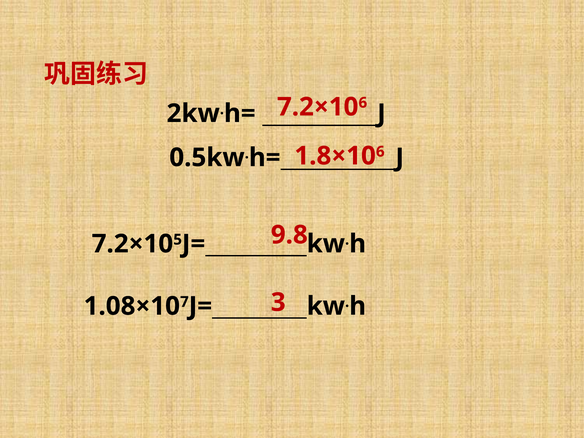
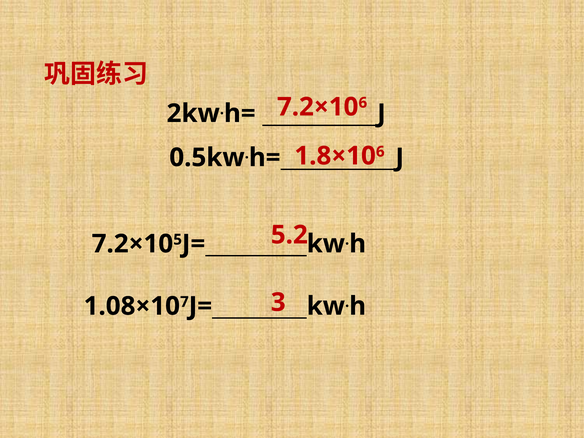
9.8: 9.8 -> 5.2 (289, 235)
